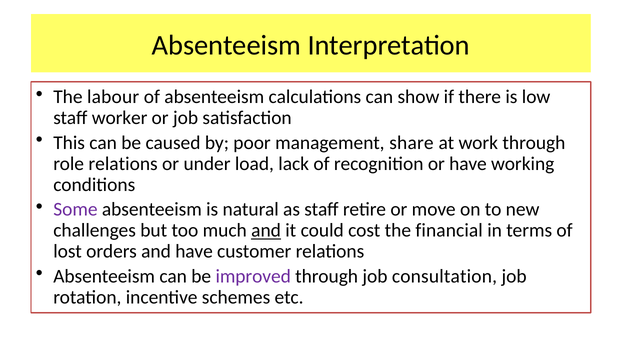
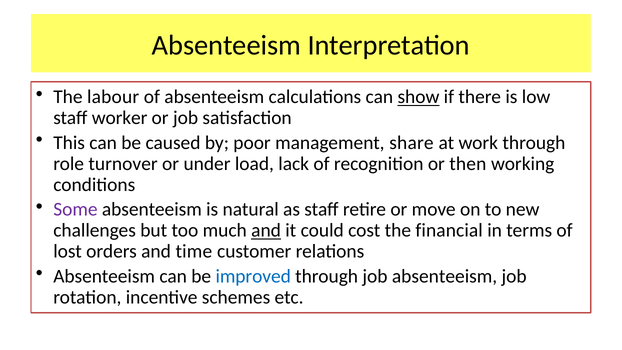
show underline: none -> present (418, 97)
role relations: relations -> turnover (123, 164)
or have: have -> then (468, 164)
and have: have -> time (194, 251)
improved colour: purple -> blue (253, 276)
job consultation: consultation -> absenteeism (445, 276)
